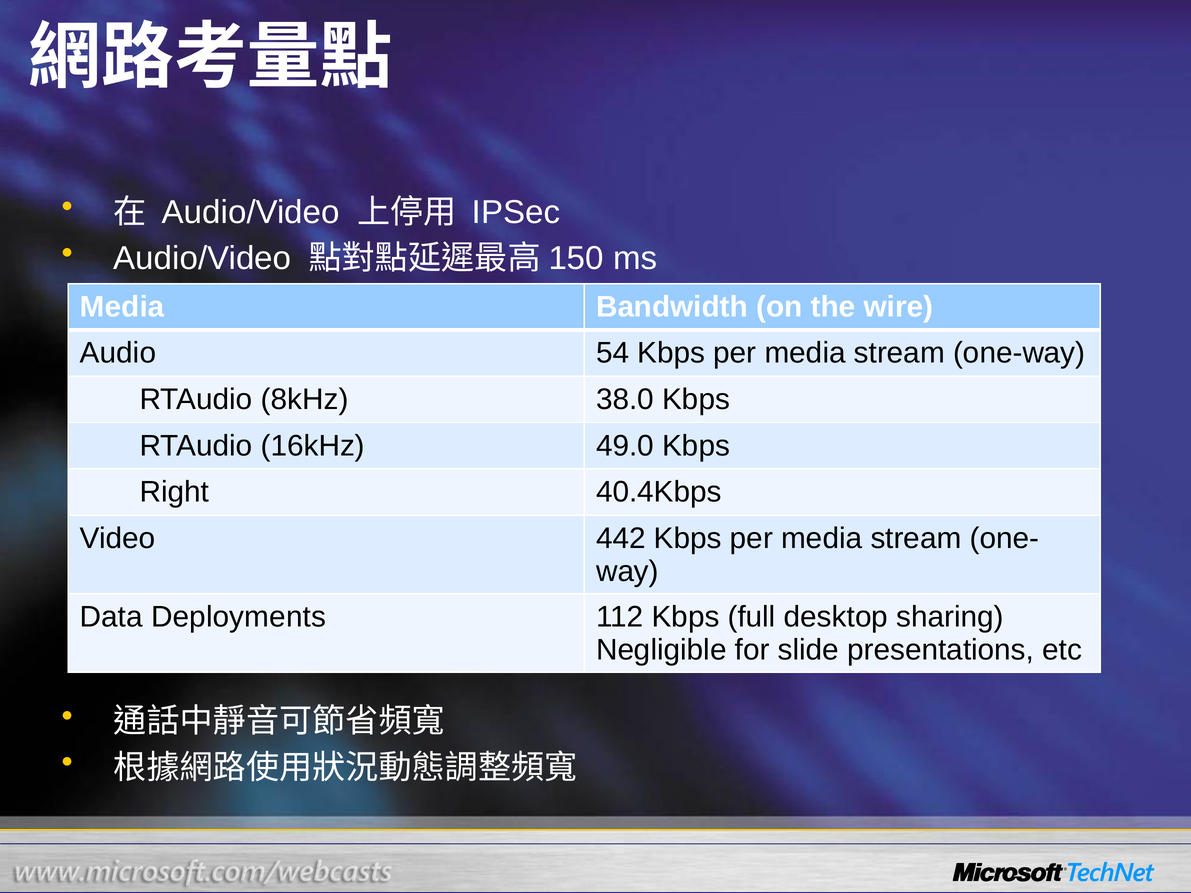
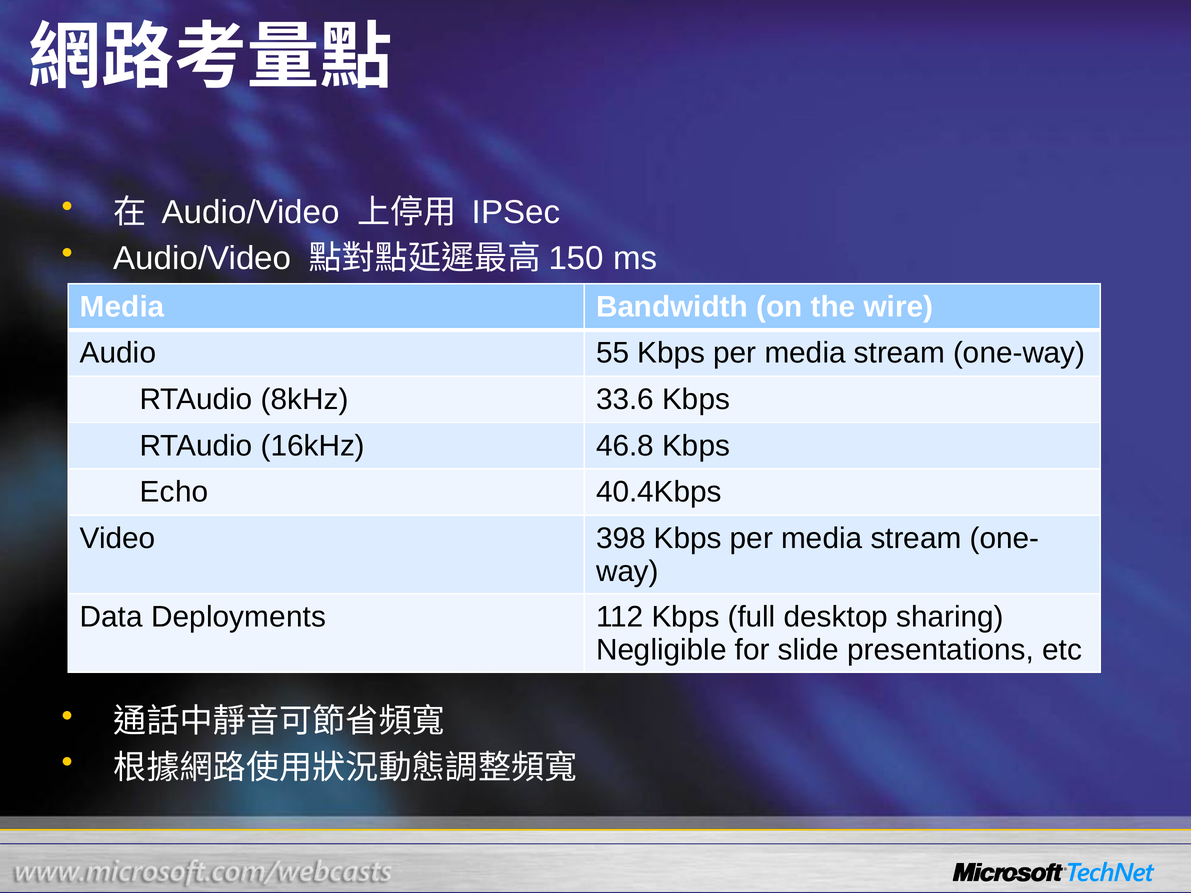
54: 54 -> 55 (613, 353)
38.0: 38.0 -> 33.6 (625, 400)
49.0: 49.0 -> 46.8 (625, 446)
Right: Right -> Echo (174, 492)
442: 442 -> 398 (621, 538)
